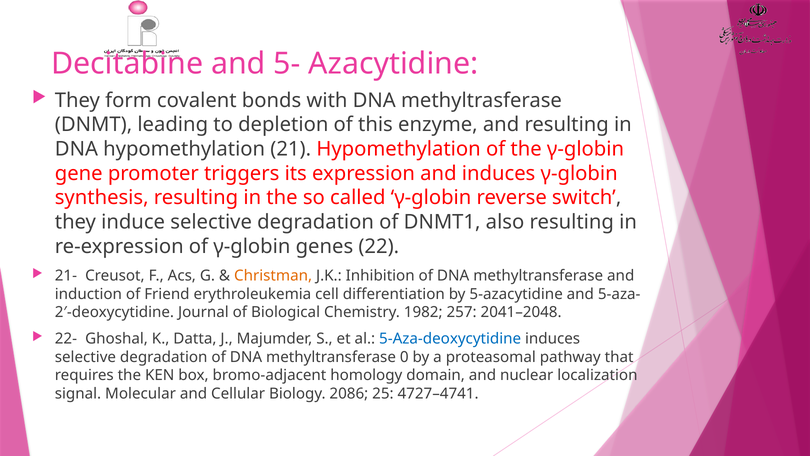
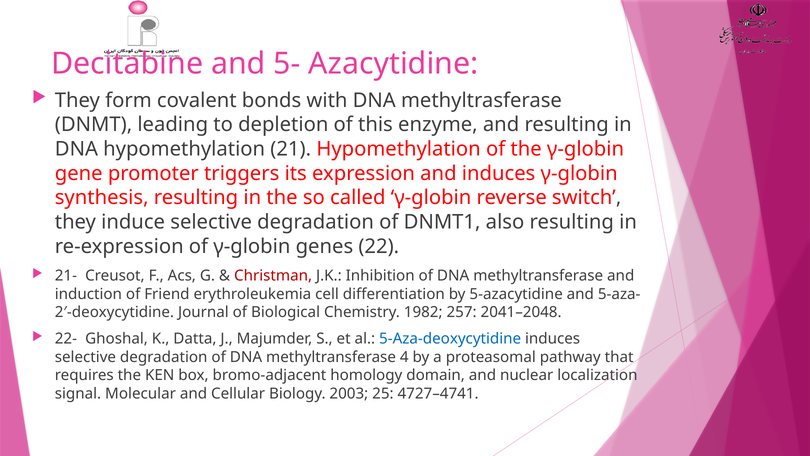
Christman colour: orange -> red (273, 276)
0: 0 -> 4 (404, 357)
2086: 2086 -> 2003 (349, 393)
